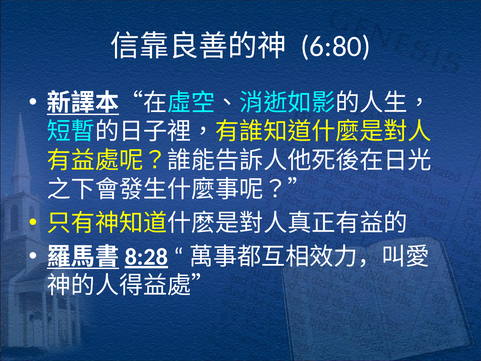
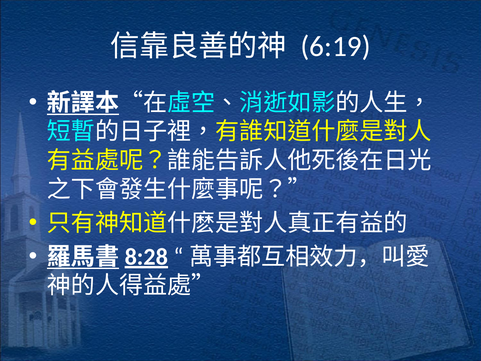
6:80: 6:80 -> 6:19 (336, 47)
